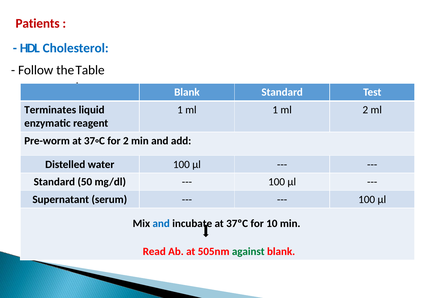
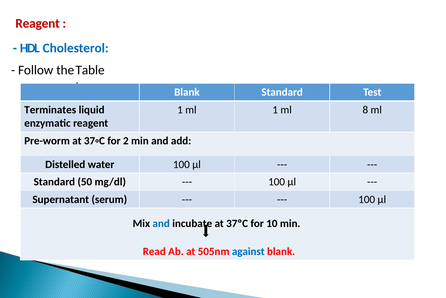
Patients: Patients -> Reagent (38, 24)
ml 2: 2 -> 8 (365, 110)
against colour: green -> blue (248, 251)
